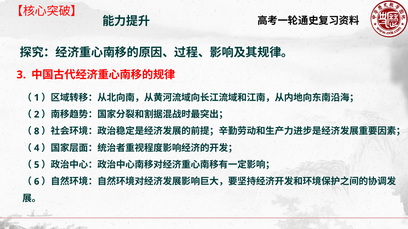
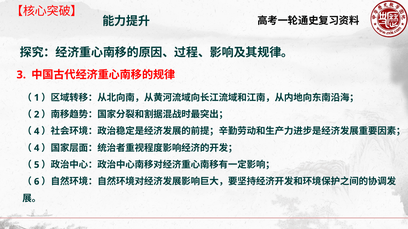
8: 8 -> 4 (37, 132)
